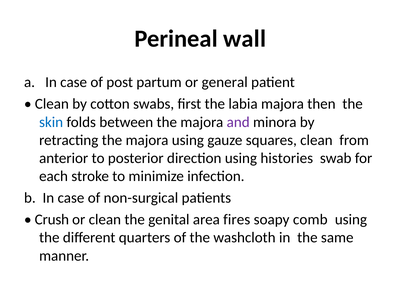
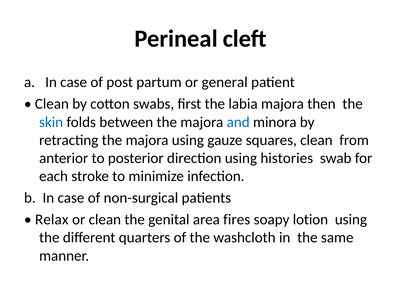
wall: wall -> cleft (245, 39)
and colour: purple -> blue (238, 122)
Crush: Crush -> Relax (52, 219)
comb: comb -> lotion (310, 219)
